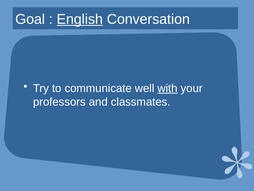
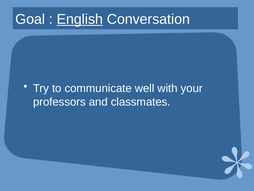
with underline: present -> none (168, 88)
